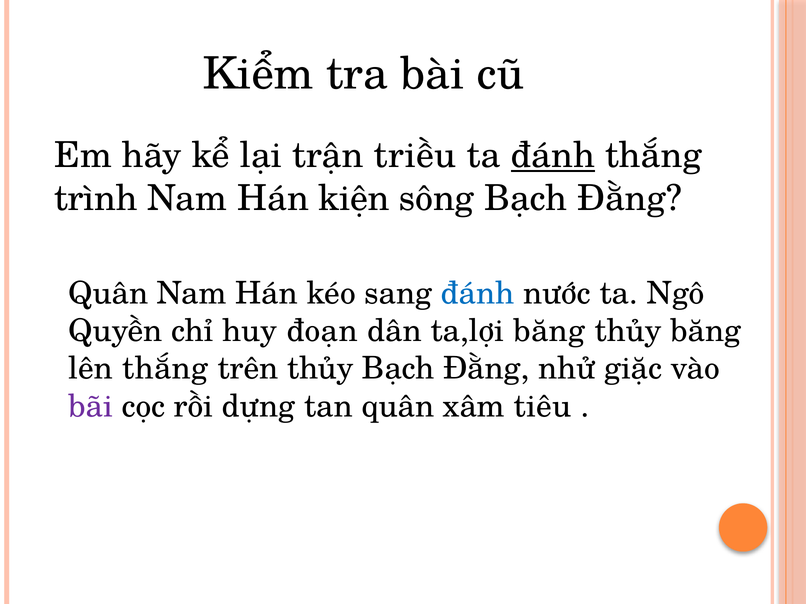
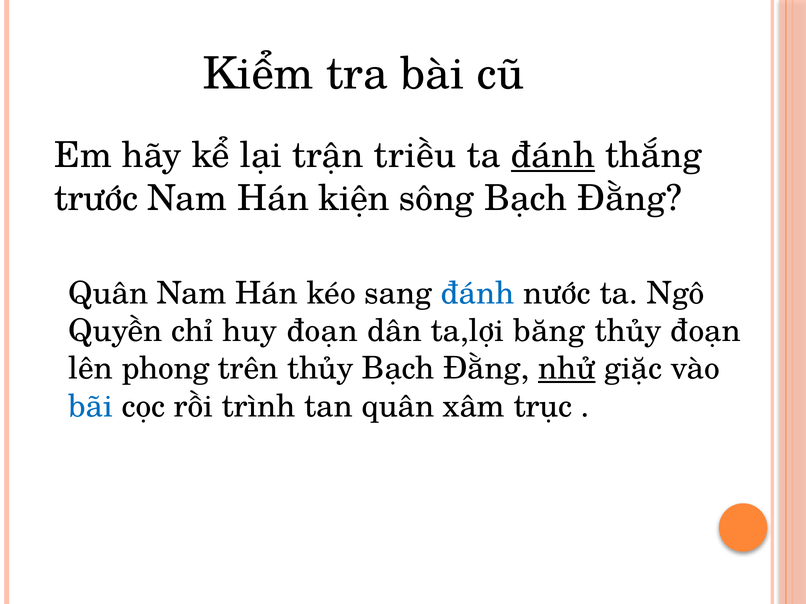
trình: trình -> trước (96, 199)
thủy băng: băng -> đoạn (706, 331)
lên thắng: thắng -> phong (166, 369)
nhử underline: none -> present (567, 369)
bãi colour: purple -> blue (91, 407)
dựng: dựng -> trình (259, 407)
tiêu: tiêu -> trục (543, 407)
